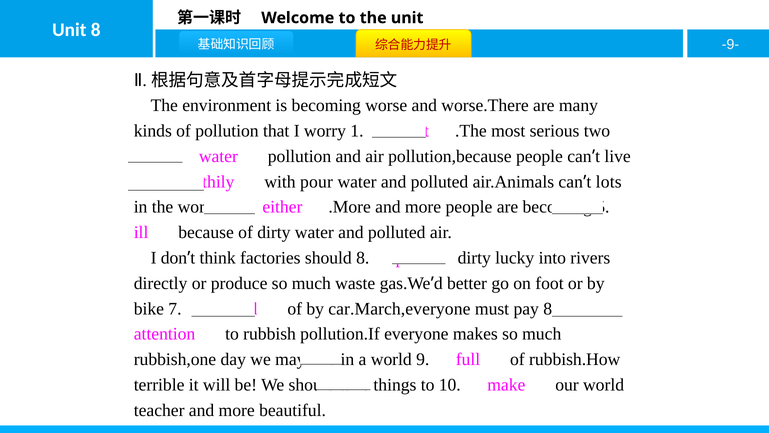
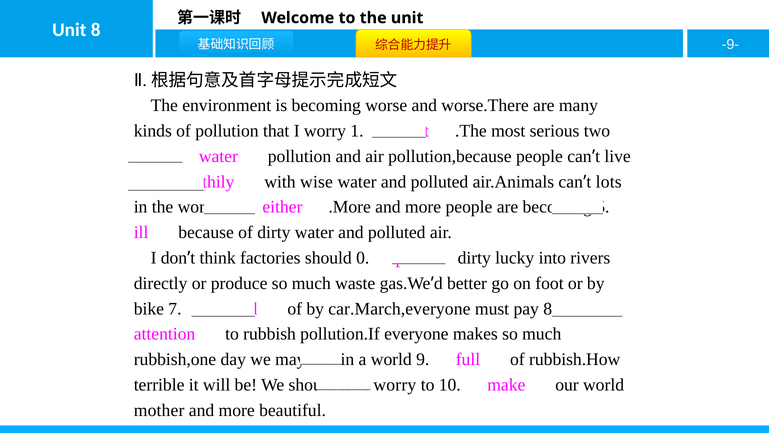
with pour: pour -> wise (317, 182)
should 8: 8 -> 0 (363, 258)
things: things -> worry (395, 385)
teacher: teacher -> mother (159, 410)
